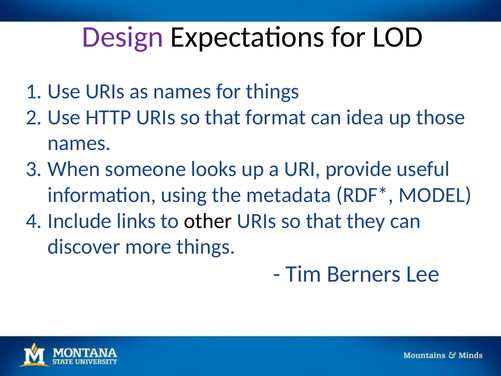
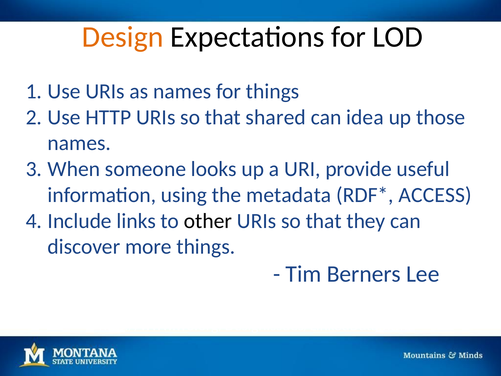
Design colour: purple -> orange (123, 37)
format: format -> shared (276, 117)
MODEL: MODEL -> ACCESS (435, 195)
